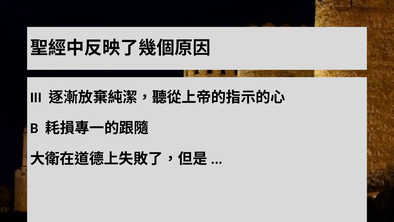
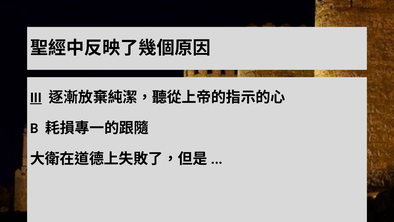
III underline: none -> present (36, 97)
